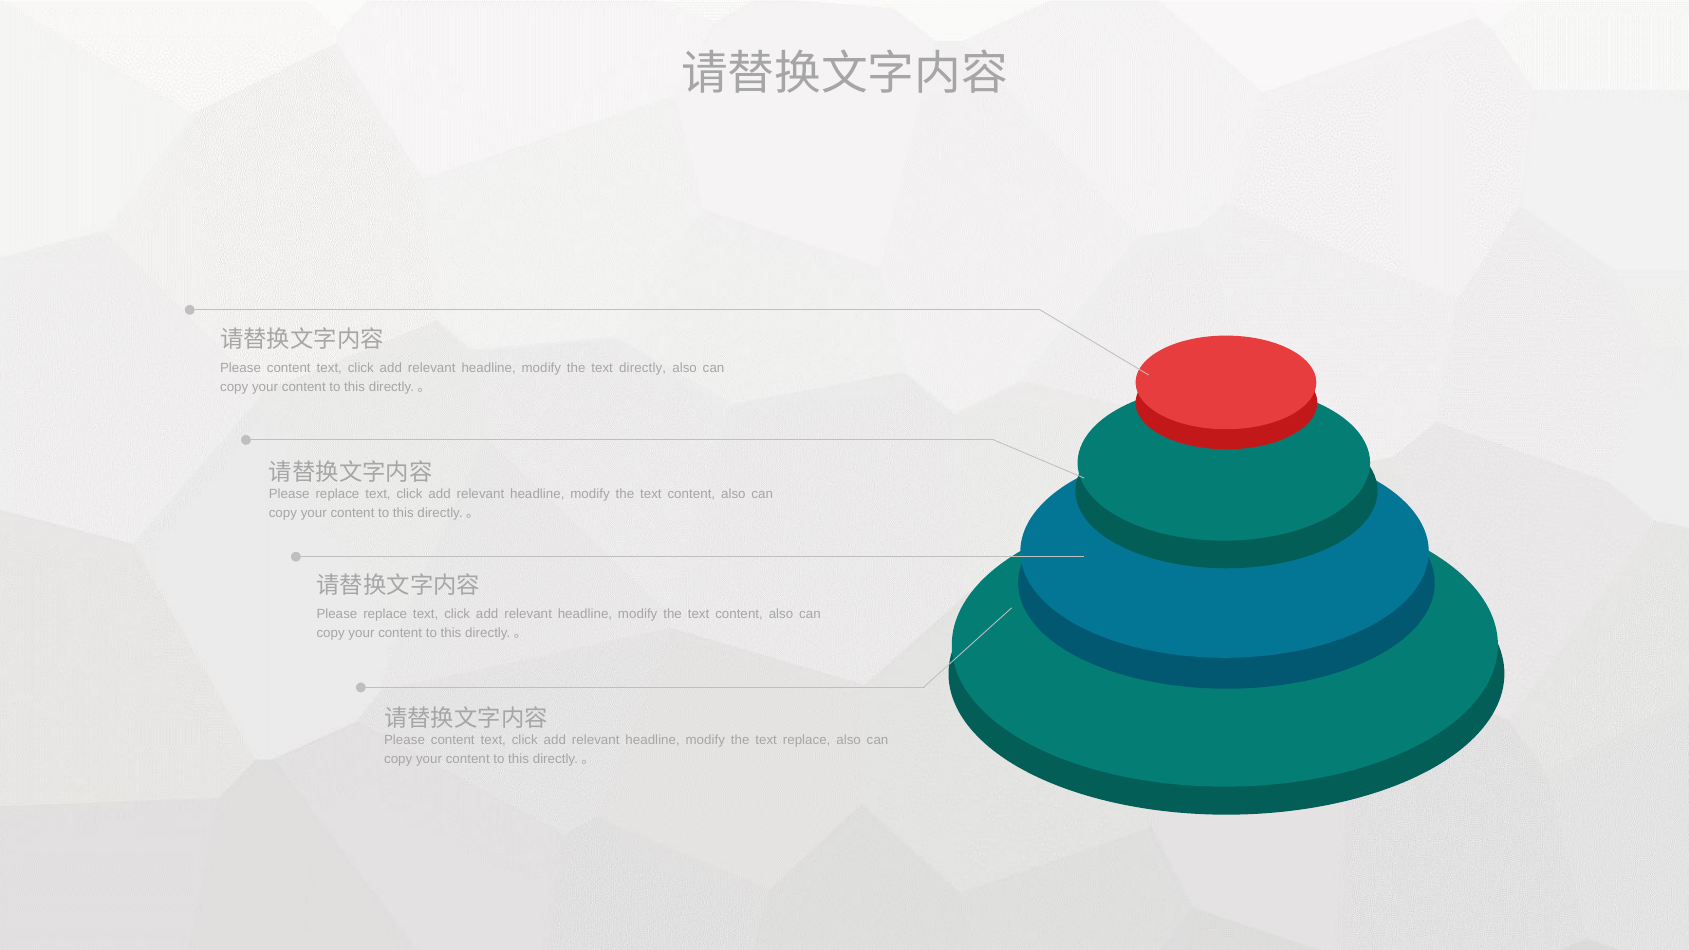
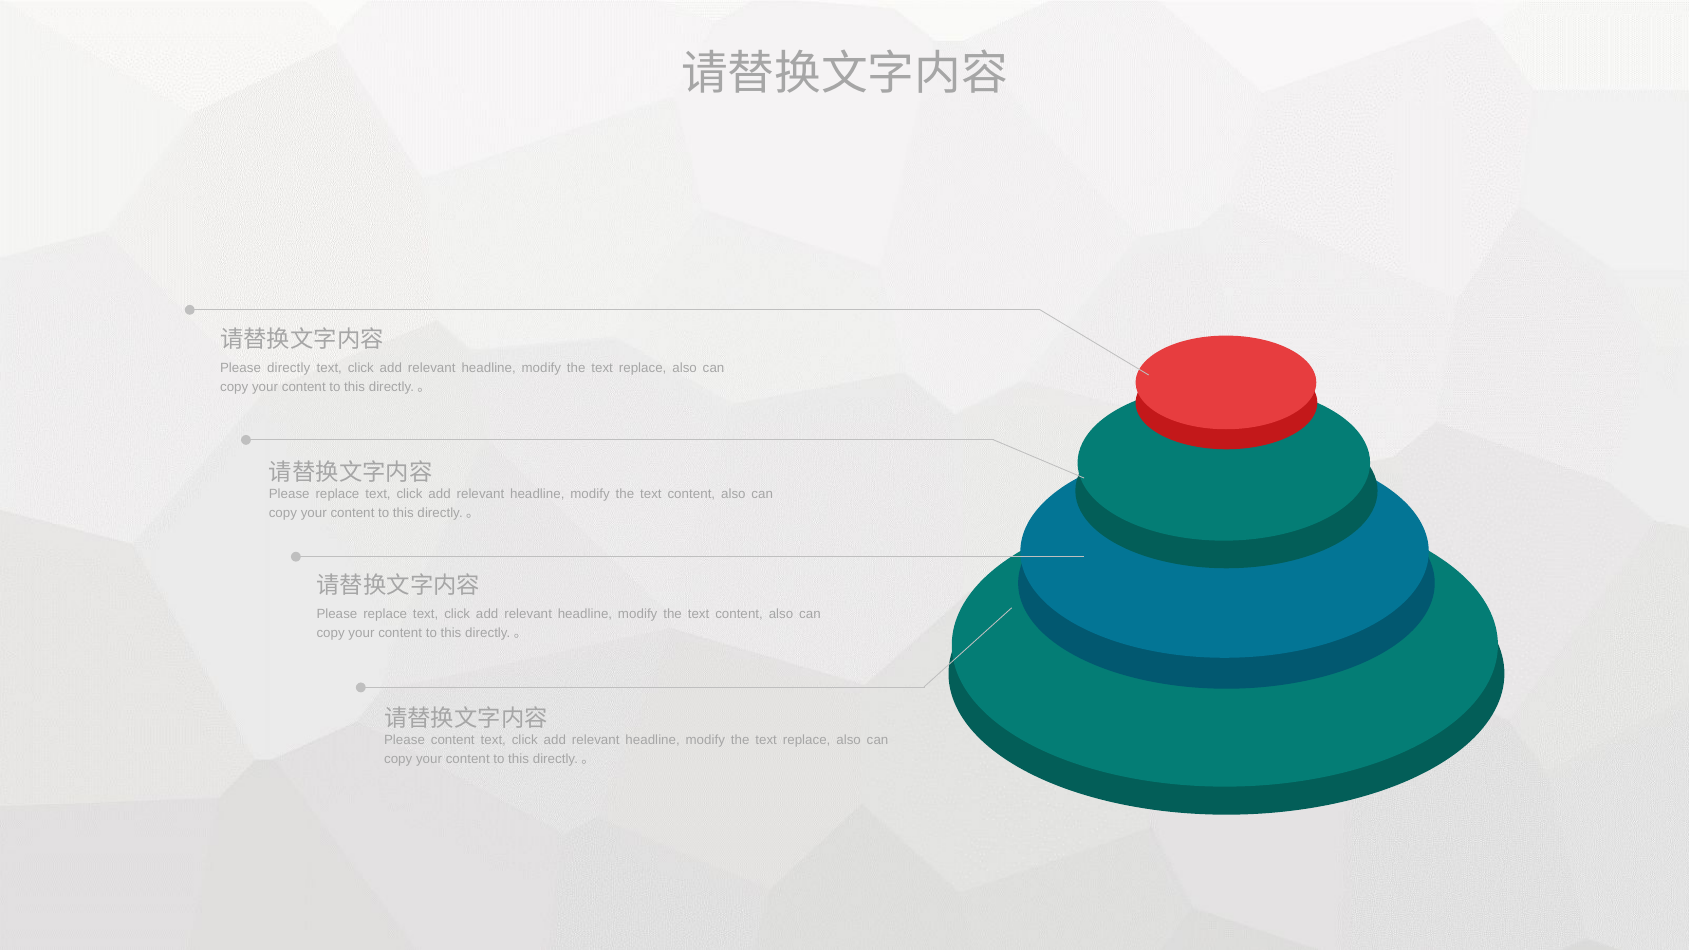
content: content -> directly (289, 368)
directly: directly -> replace (643, 368)
